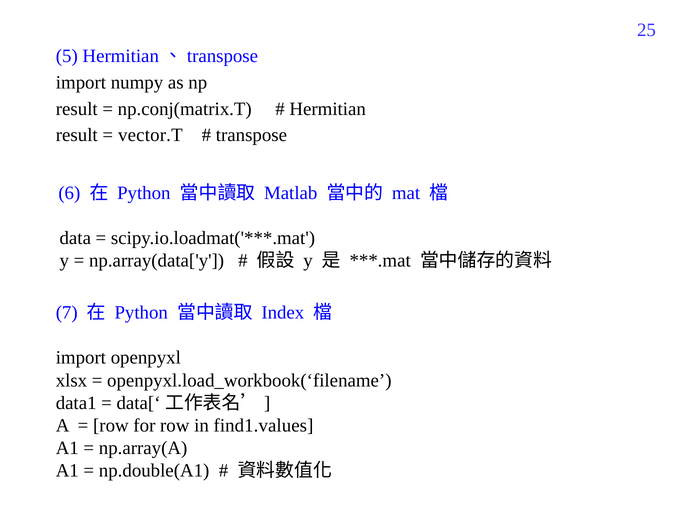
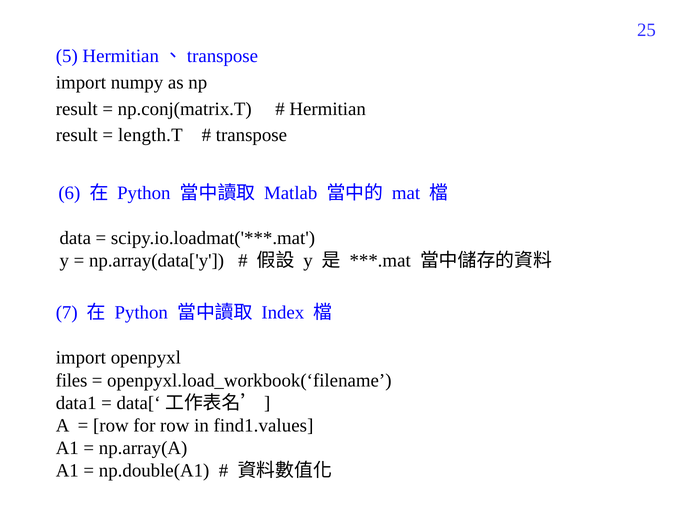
vector.T: vector.T -> length.T (150, 135)
xlsx: xlsx -> files (72, 381)
